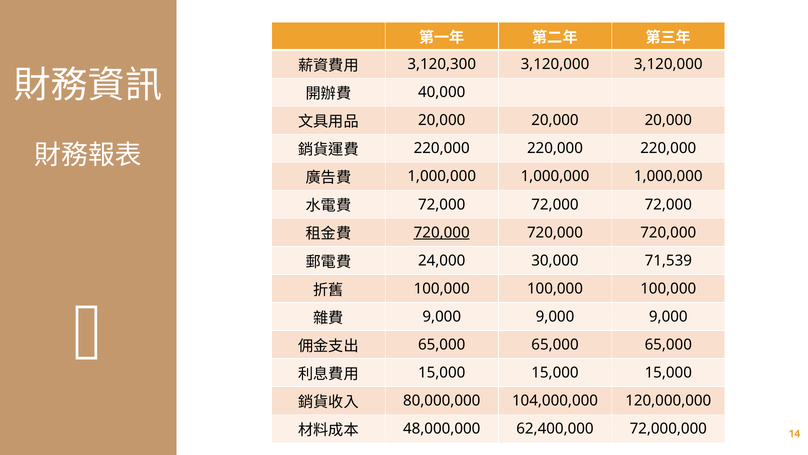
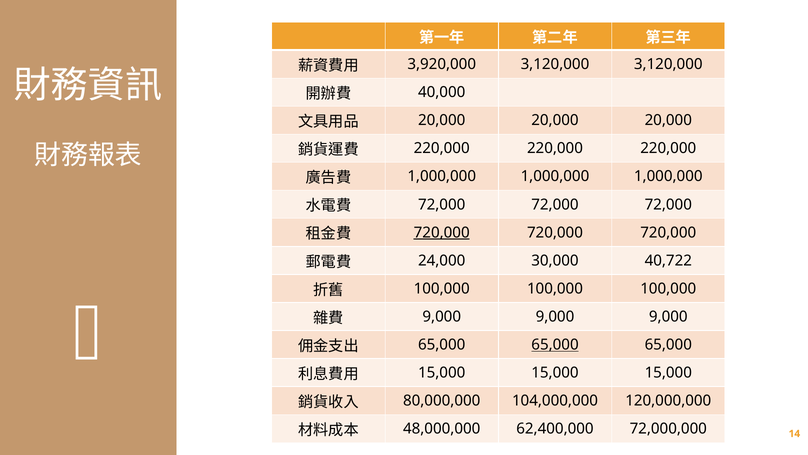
3,120,300: 3,120,300 -> 3,920,000 (442, 64)
71,539: 71,539 -> 40,722 (668, 260)
65,000 underline: none -> present (555, 344)
